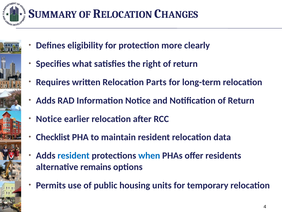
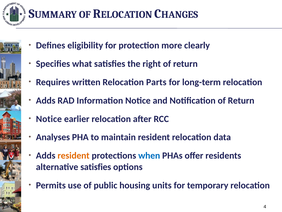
Checklist: Checklist -> Analyses (53, 137)
resident colour: blue -> orange (74, 155)
alternative remains: remains -> satisfies (96, 167)
